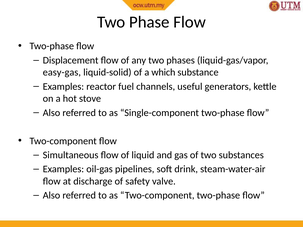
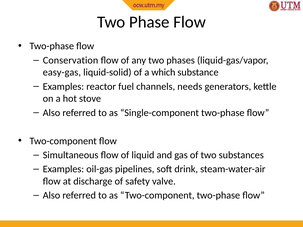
Displacement: Displacement -> Conservation (71, 60)
useful: useful -> needs (190, 87)
